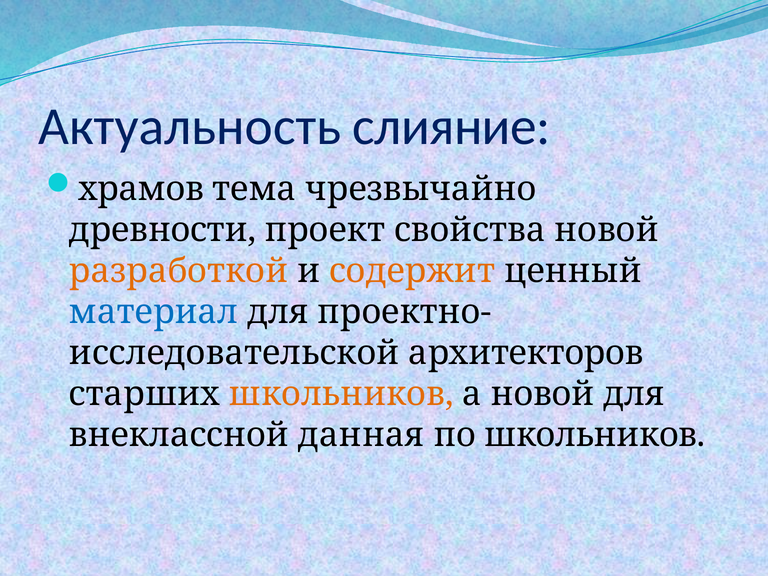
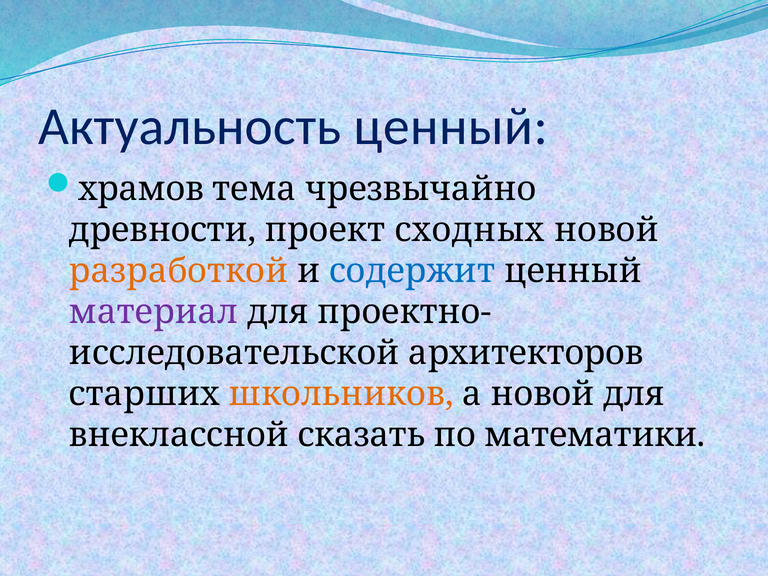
Актуальность слияние: слияние -> ценный (451, 127)
свойства: свойства -> сходных (470, 230)
содержит colour: orange -> blue (412, 271)
материал colour: blue -> purple (154, 312)
данная: данная -> сказать (361, 435)
по школьников: школьников -> математики (595, 435)
